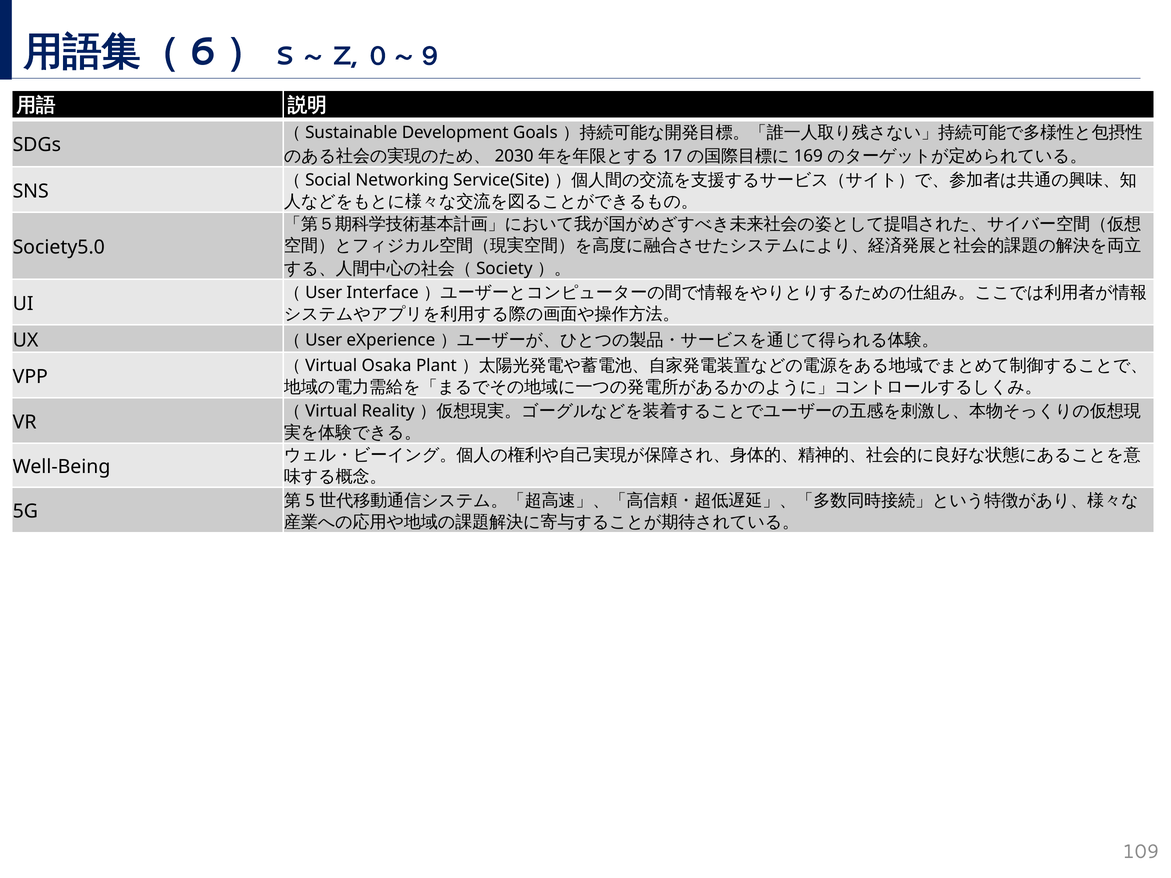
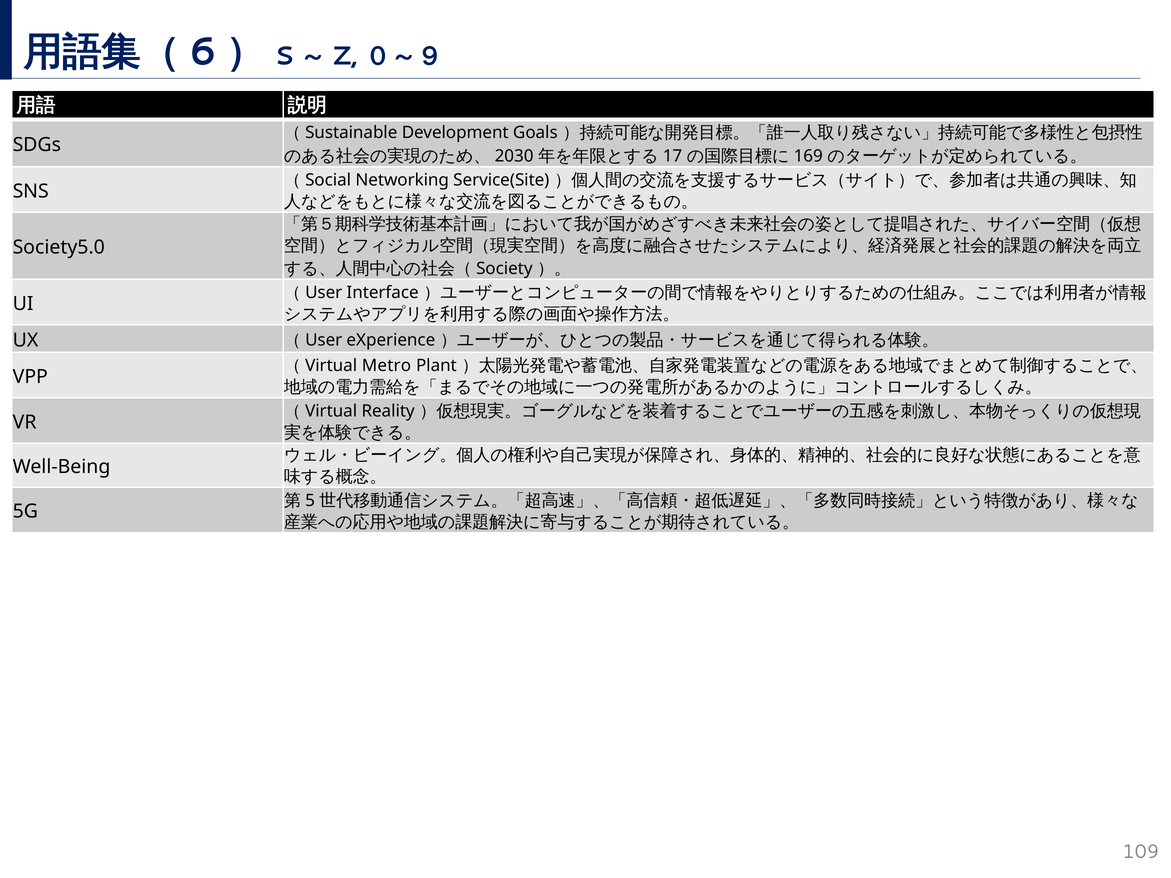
Osaka: Osaka -> Metro (386, 366)
